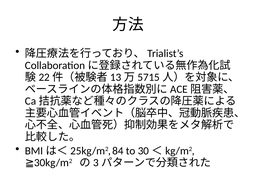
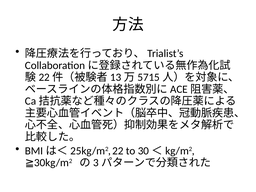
84: 84 -> 22 (118, 151)
